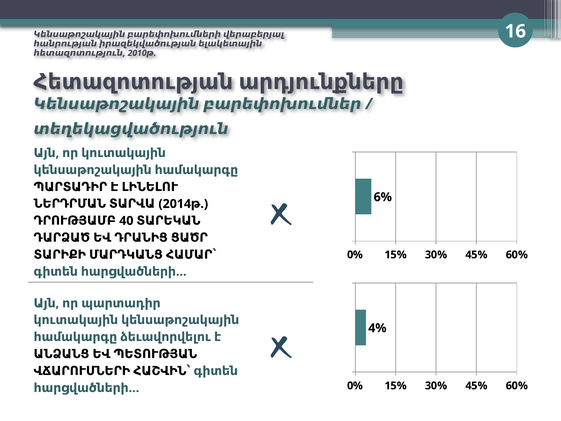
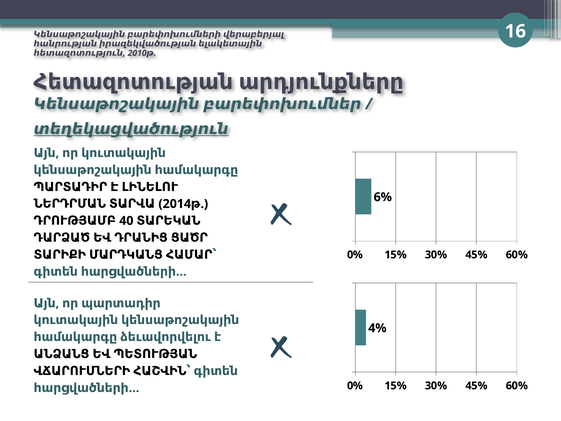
տեղեկացվածություն underline: none -> present (131, 129)
